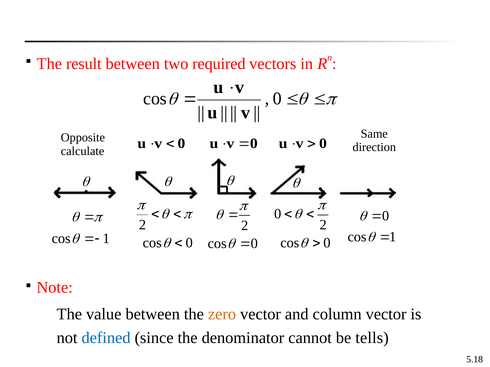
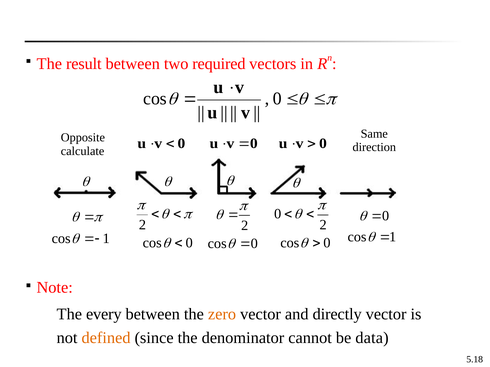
value: value -> every (104, 315)
column: column -> directly (337, 315)
defined colour: blue -> orange (106, 338)
tells: tells -> data (372, 338)
